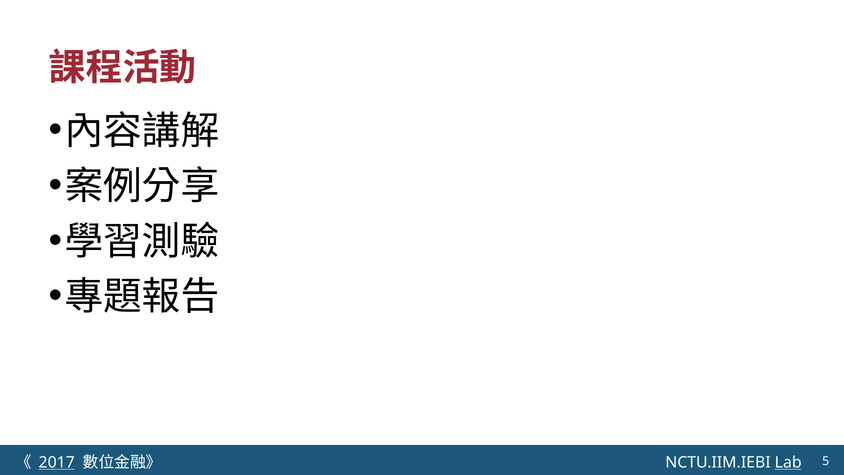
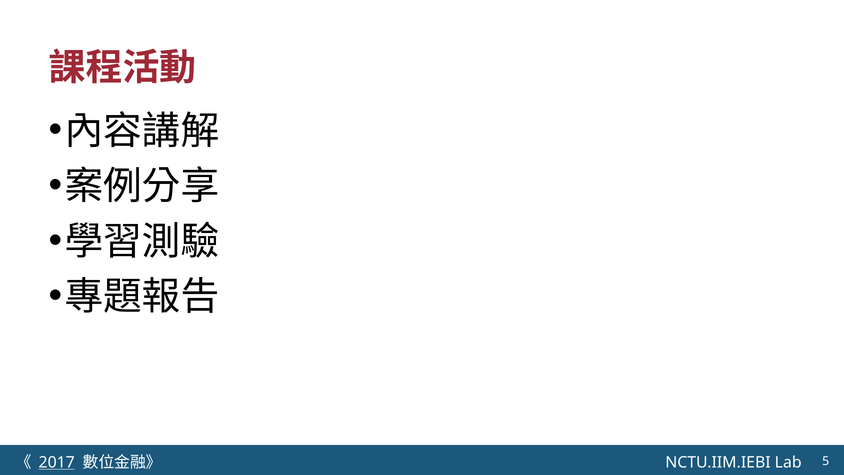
Lab underline: present -> none (788, 462)
